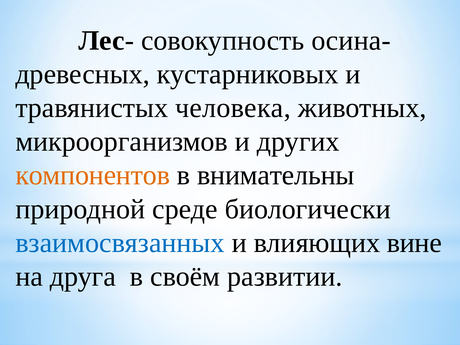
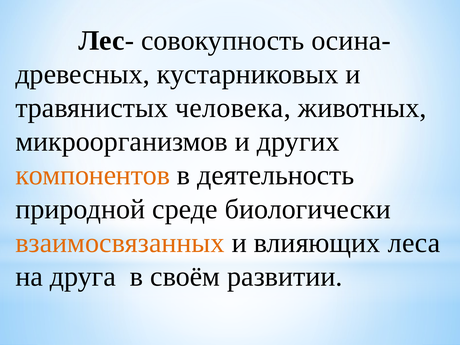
внимательны: внимательны -> деятельность (276, 175)
взаимосвязанных colour: blue -> orange (120, 243)
вине: вине -> леса (414, 243)
